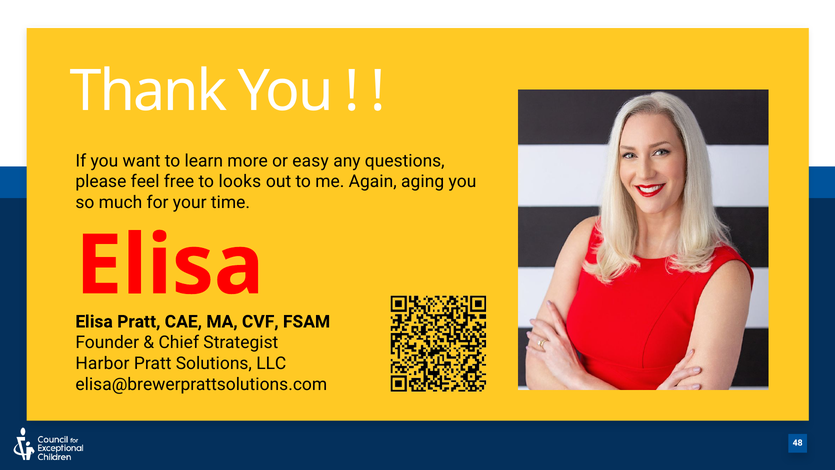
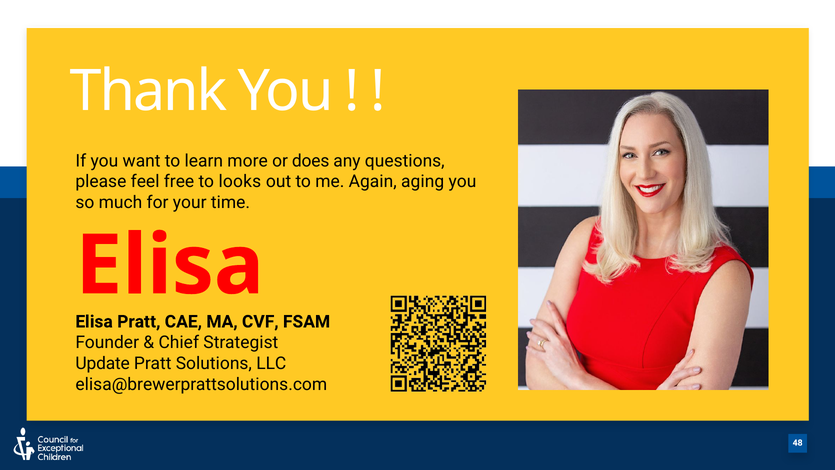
easy: easy -> does (311, 161)
Harbor: Harbor -> Update (103, 363)
